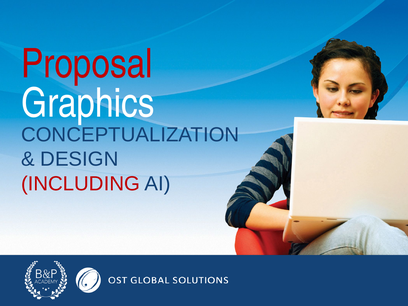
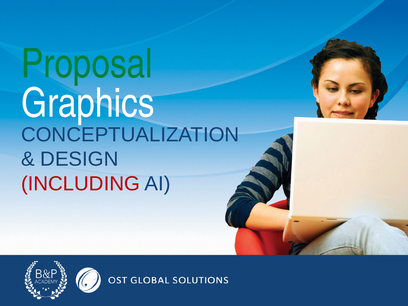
Proposal colour: red -> green (87, 64)
